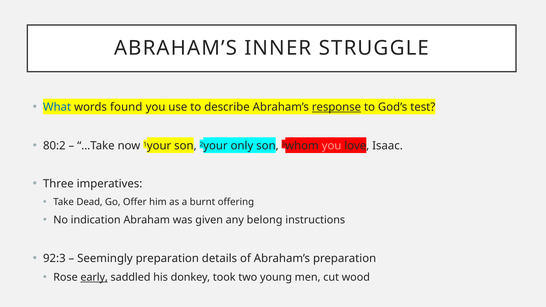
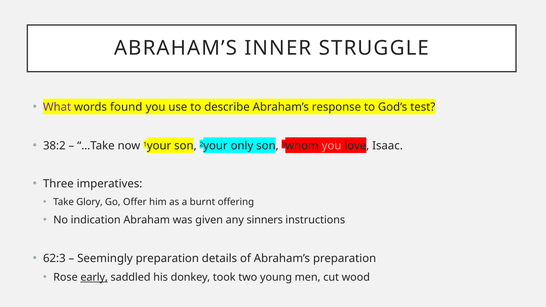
What colour: blue -> purple (57, 107)
response underline: present -> none (336, 107)
80:2: 80:2 -> 38:2 (54, 146)
Dead: Dead -> Glory (90, 202)
belong: belong -> sinners (265, 220)
92:3: 92:3 -> 62:3 (54, 259)
